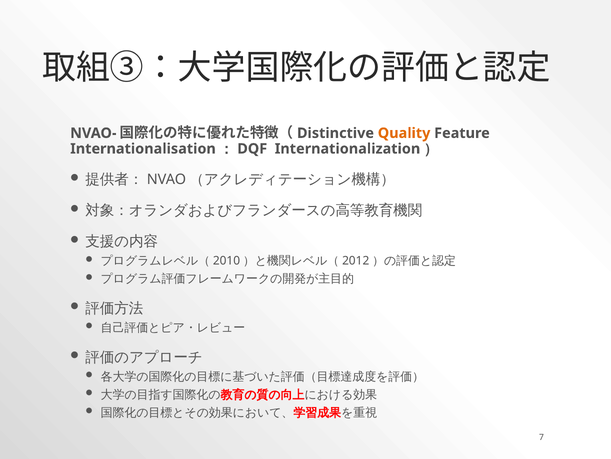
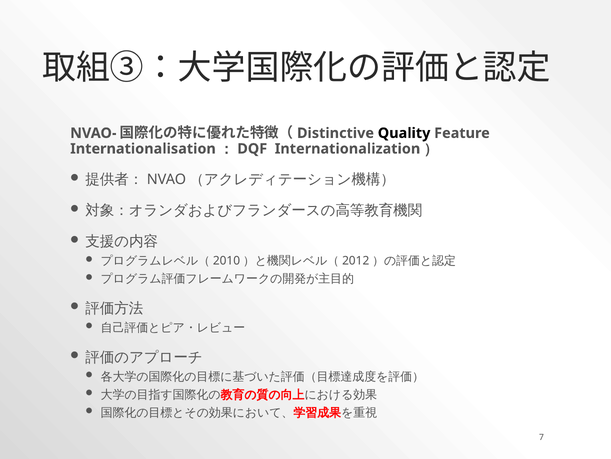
Quality colour: orange -> black (404, 133)
